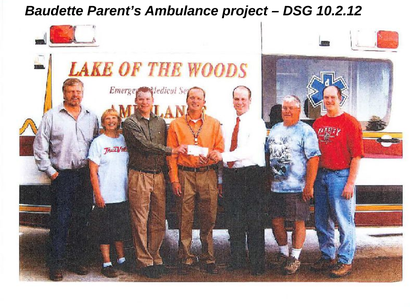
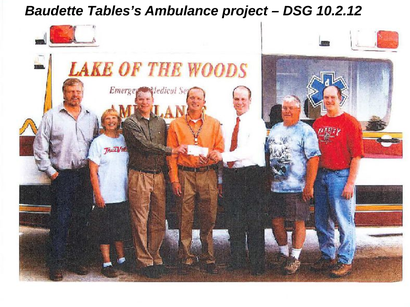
Parent’s: Parent’s -> Tables’s (114, 11)
